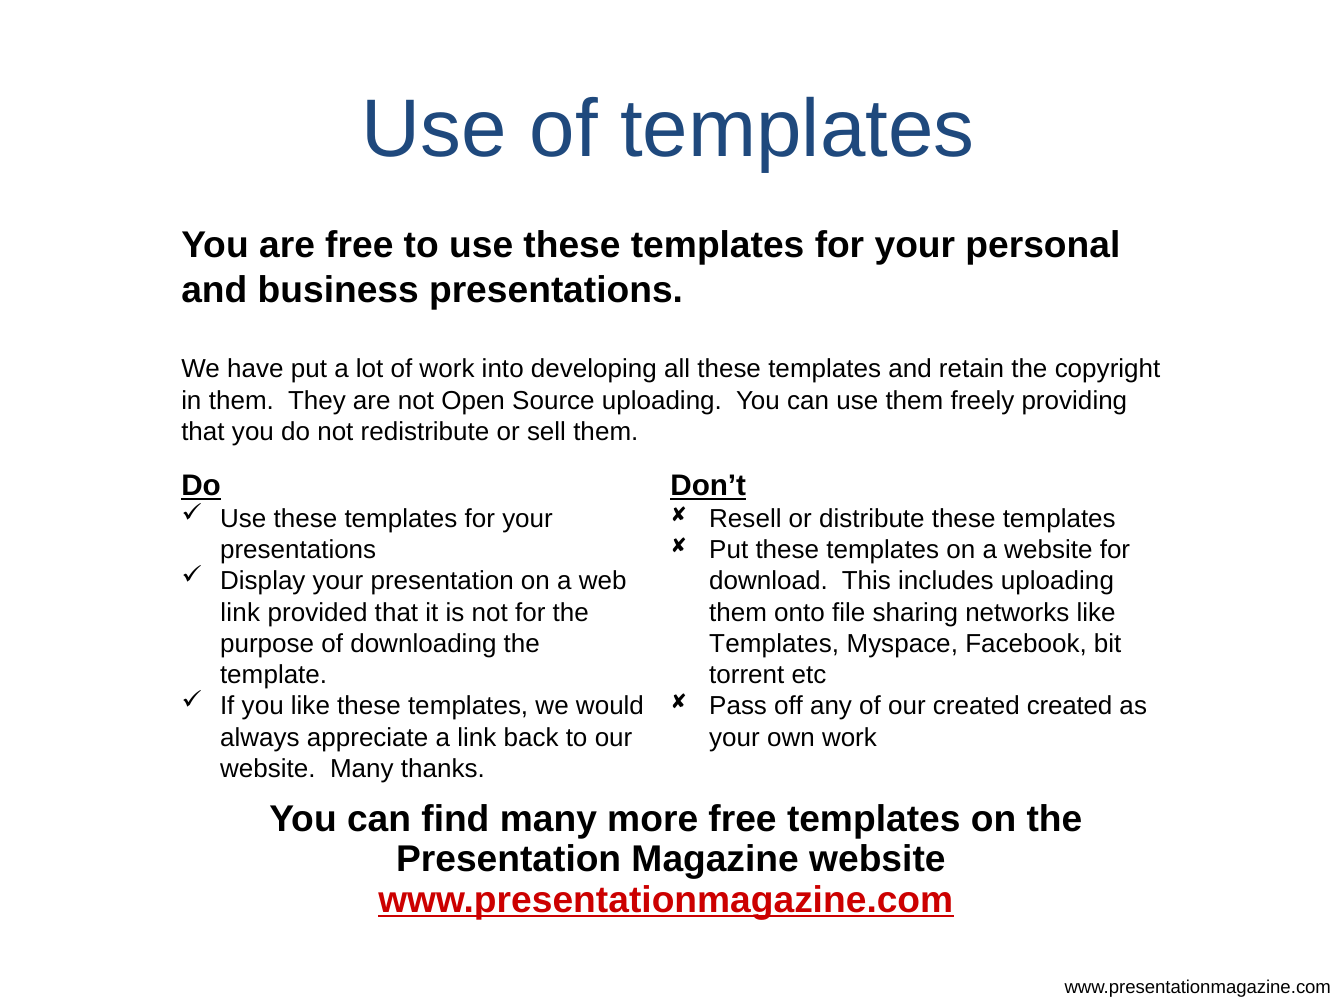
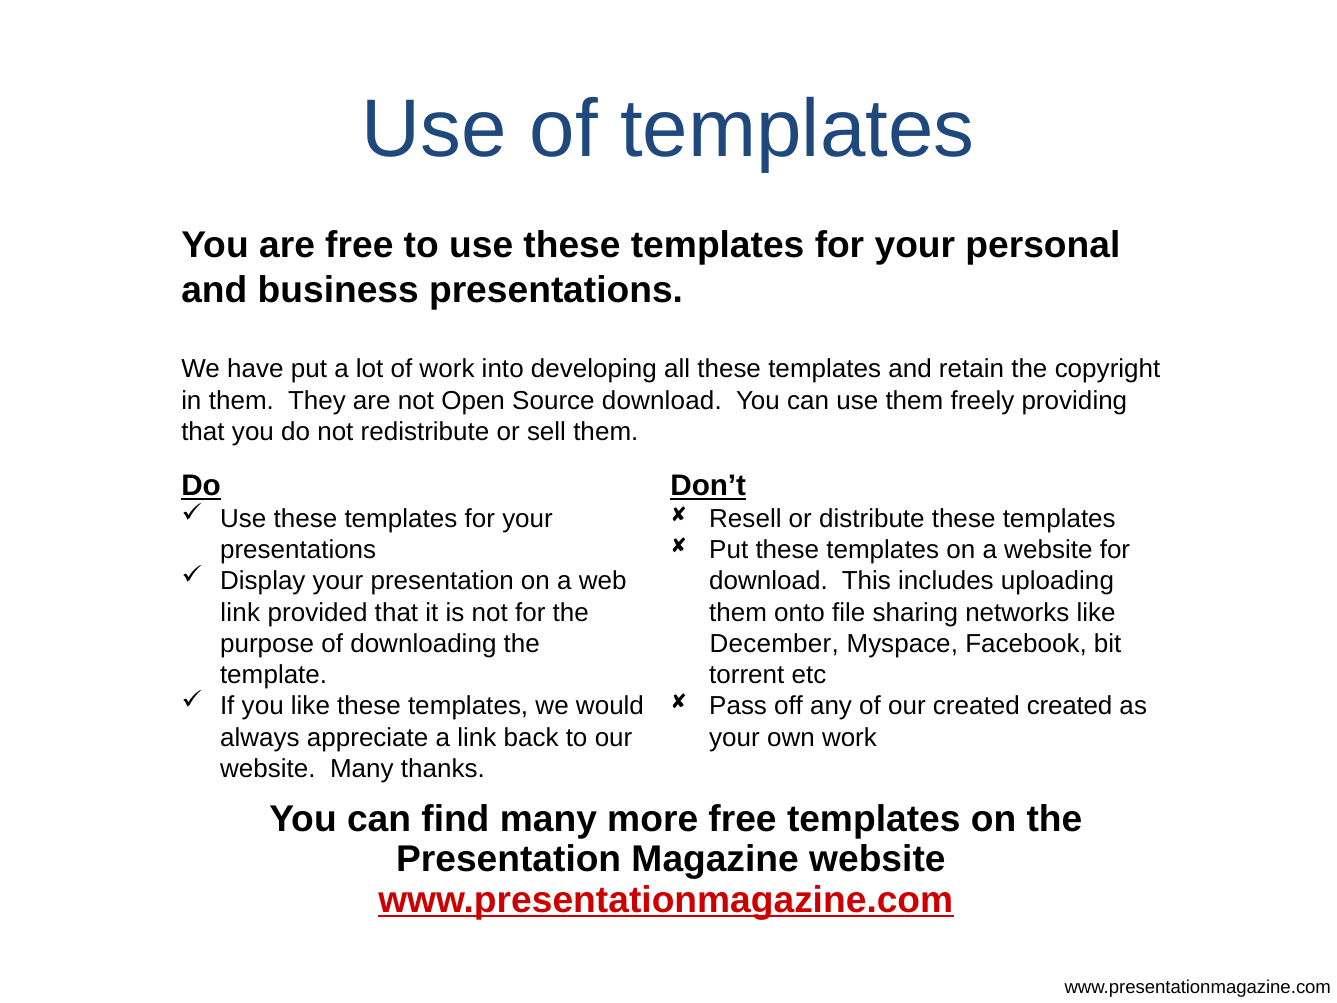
Source uploading: uploading -> download (662, 400)
Templates: Templates -> December (774, 644)
